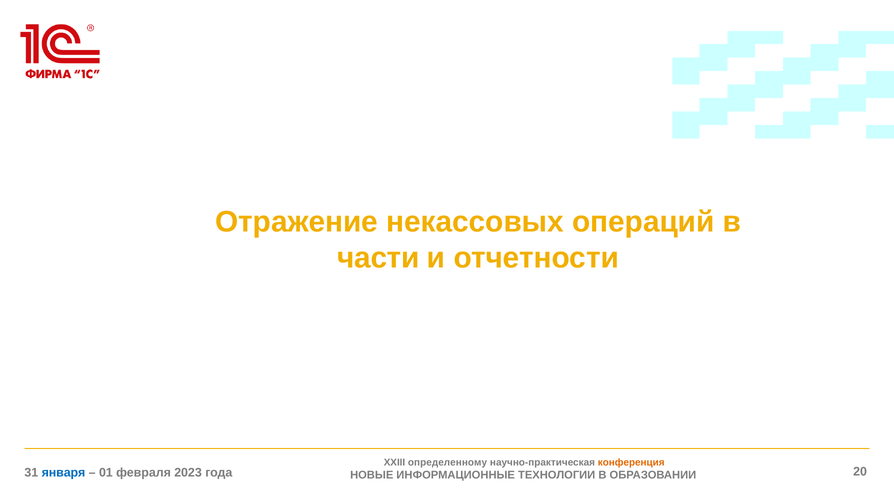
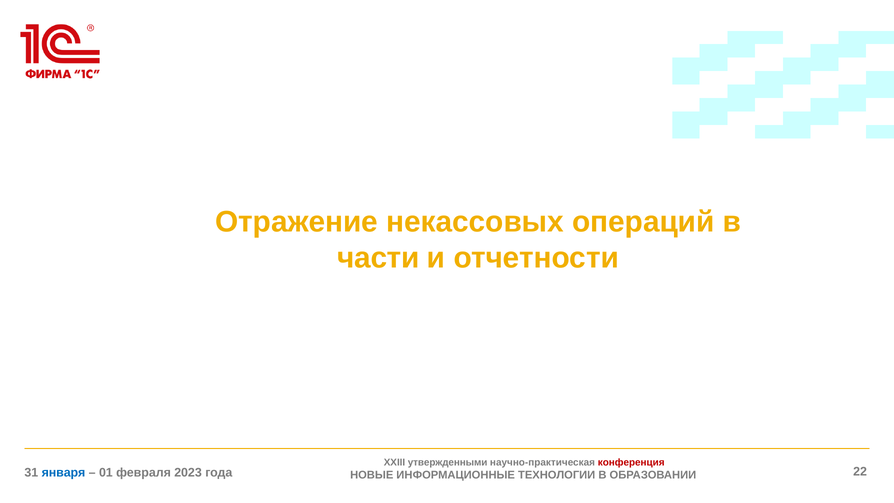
определенному: определенному -> утвержденными (448, 462)
конференция colour: orange -> red (631, 462)
20: 20 -> 22 (860, 472)
